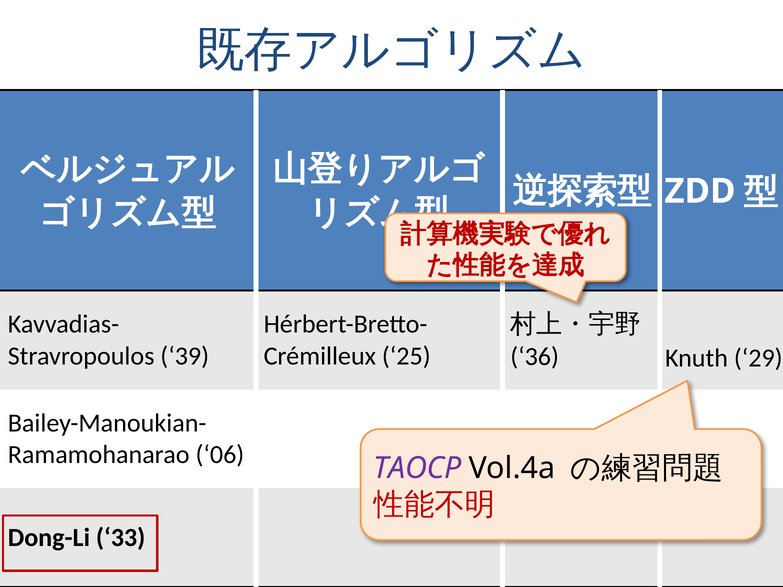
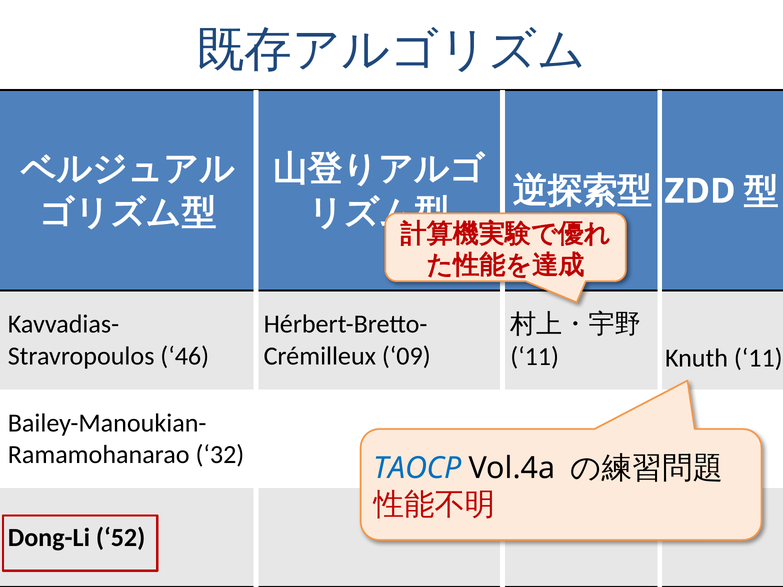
39: 39 -> 46 (185, 356)
25: 25 -> 09 (406, 356)
36: 36 -> 11 (535, 357)
Knuth 29: 29 -> 11 (758, 358)
06: 06 -> 32 (220, 455)
TAOCP colour: purple -> blue (418, 469)
33: 33 -> 52 (121, 538)
